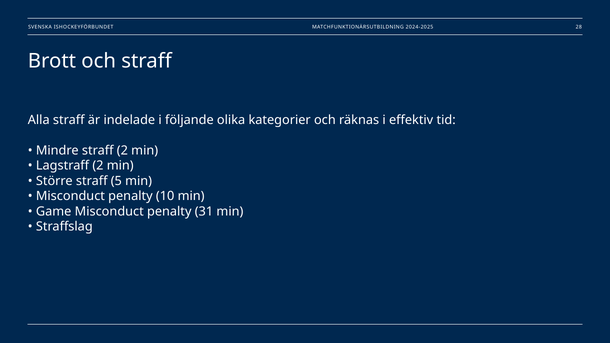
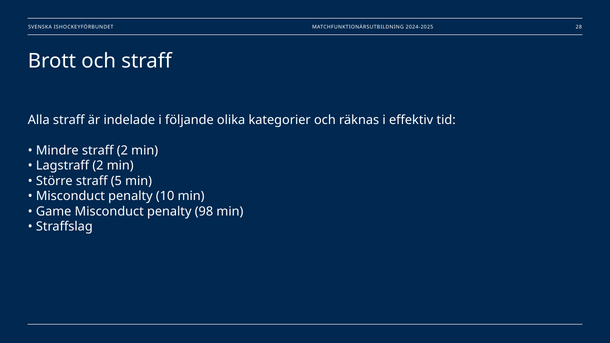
31: 31 -> 98 (204, 211)
